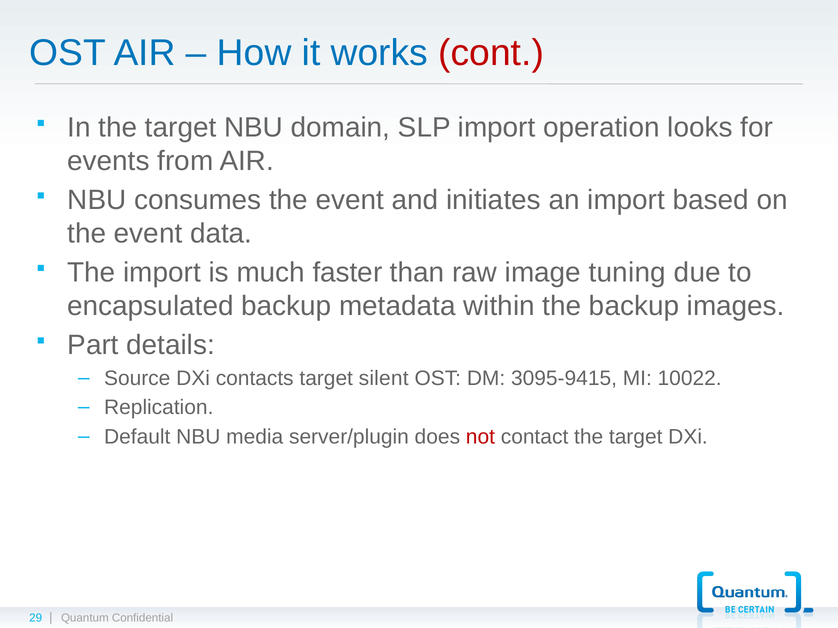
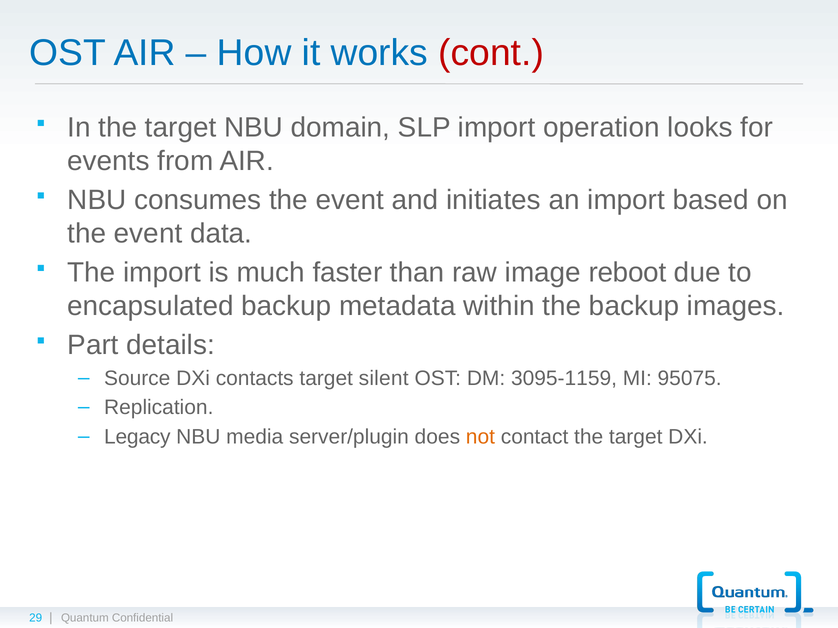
tuning: tuning -> reboot (628, 273)
3095-9415: 3095-9415 -> 3095-1159 (564, 379)
10022: 10022 -> 95075 (690, 379)
Default: Default -> Legacy (137, 437)
not colour: red -> orange (480, 437)
